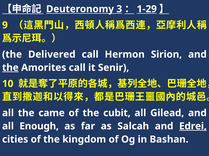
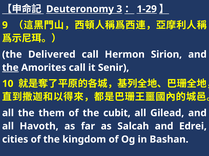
came: came -> them (52, 113)
Enough: Enough -> Havoth (39, 127)
Edrei underline: present -> none (193, 127)
